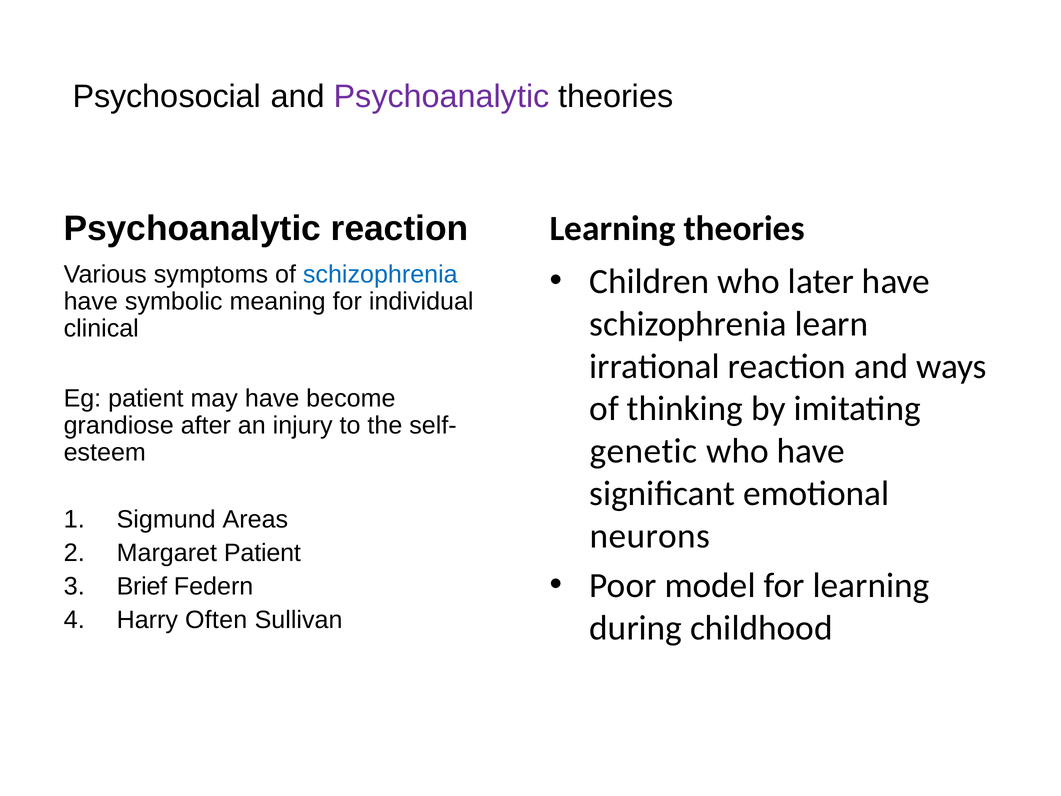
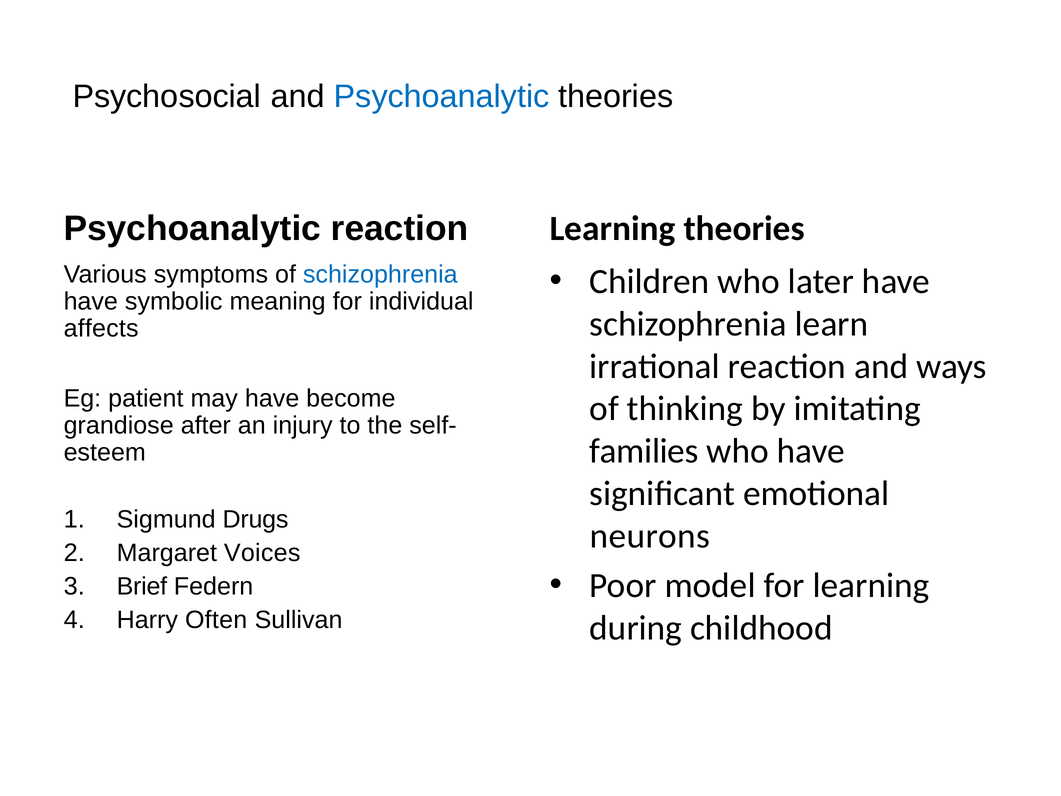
Psychoanalytic colour: purple -> blue (442, 96)
clinical: clinical -> affects (101, 329)
genetic: genetic -> families (644, 451)
Areas: Areas -> Drugs (255, 519)
Margaret Patient: Patient -> Voices (262, 553)
